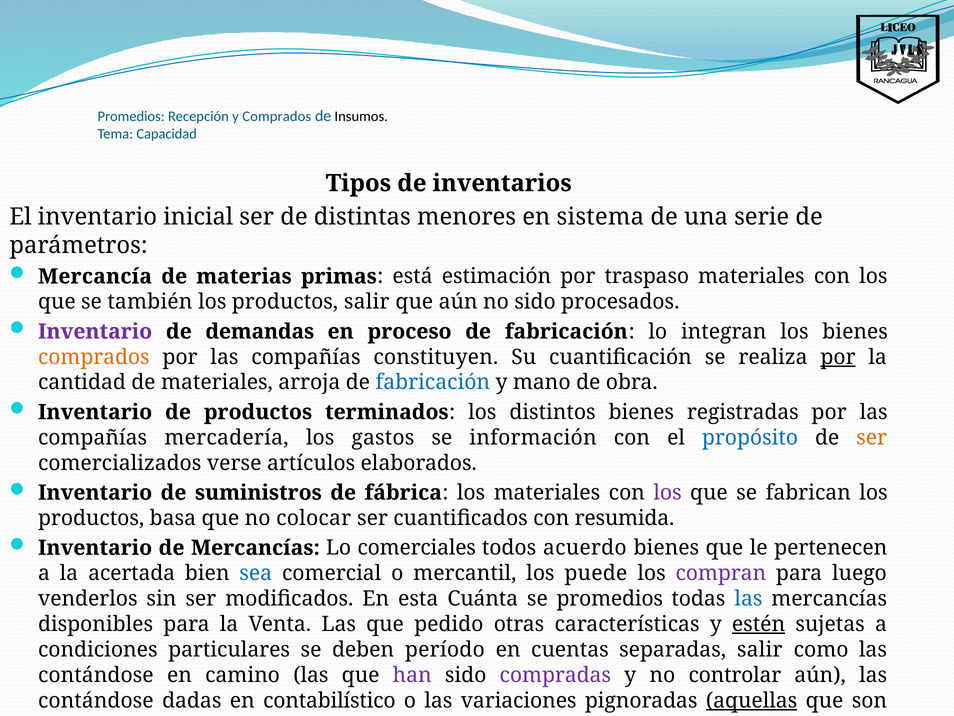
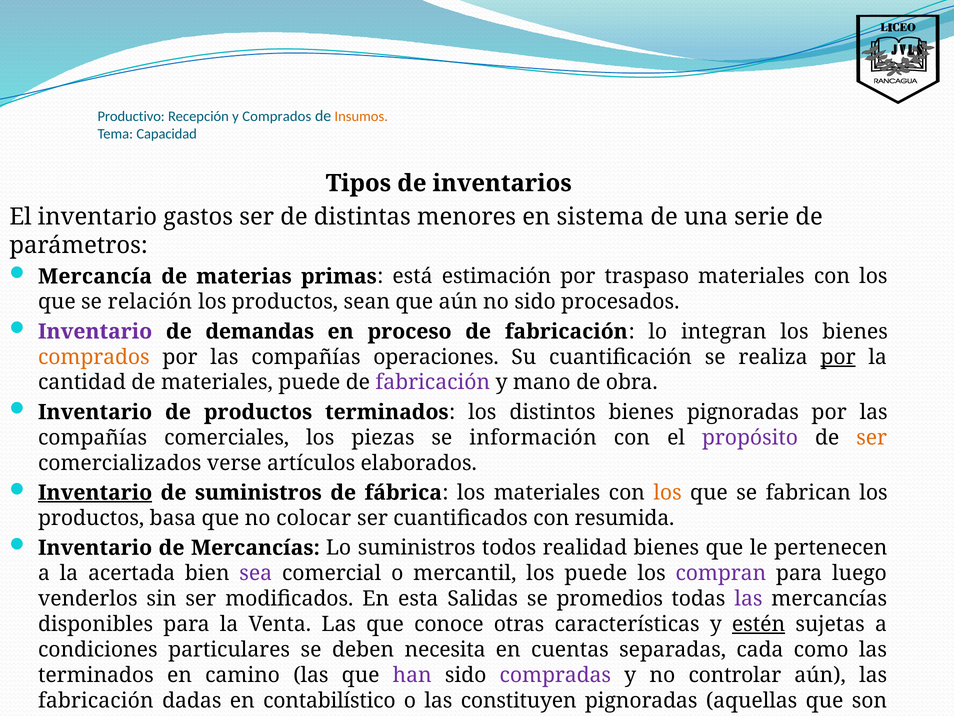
Promedios: Promedios -> Productivo (131, 116)
Insumos colour: black -> orange (361, 116)
inicial: inicial -> gastos (198, 217)
también: también -> relación (150, 302)
productos salir: salir -> sean (367, 302)
constituyen: constituyen -> operaciones (436, 357)
materiales arroja: arroja -> puede (309, 382)
fabricación colour: blue -> purple (433, 382)
bienes registradas: registradas -> pignoradas (743, 412)
mercadería: mercadería -> comerciales (227, 437)
gastos: gastos -> piezas (383, 437)
propósito colour: blue -> purple (750, 437)
Inventario underline: none -> present (95, 492)
los colour: purple -> orange (668, 492)
Lo comerciales: comerciales -> suministros (417, 547)
acuerdo: acuerdo -> realidad (585, 547)
sea colour: blue -> purple (256, 573)
Cuánta: Cuánta -> Salidas (483, 598)
las colour: blue -> purple (748, 598)
pedido: pedido -> conoce (449, 624)
período: período -> necesita (445, 649)
separadas salir: salir -> cada (760, 649)
contándose: contándose -> terminados (96, 675)
contándose: contándose -> fabricación (96, 700)
variaciones: variaciones -> constituyen (519, 700)
aquellas underline: present -> none (752, 700)
